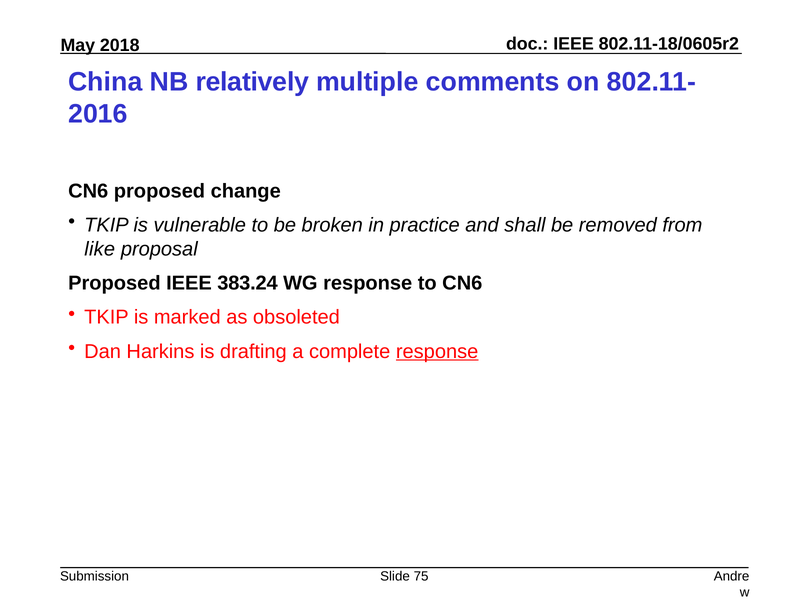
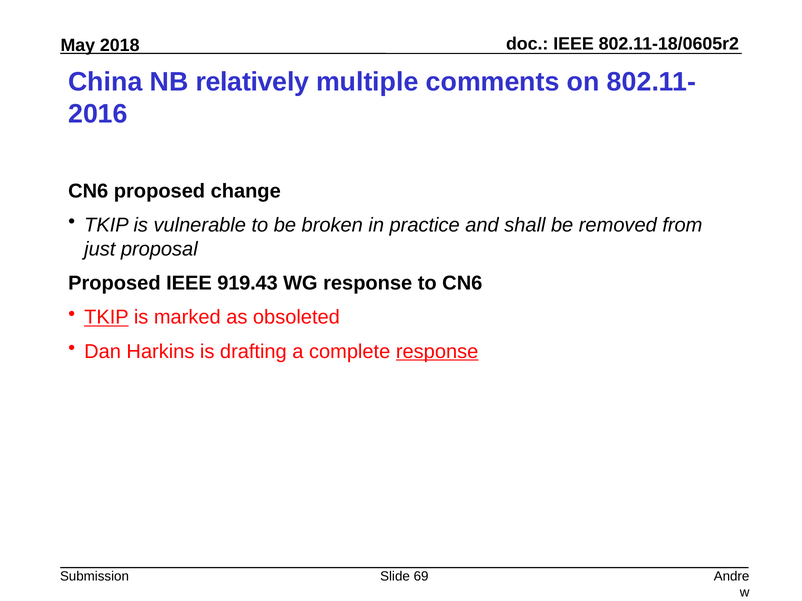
like: like -> just (100, 249)
383.24: 383.24 -> 919.43 (248, 283)
TKIP underline: none -> present (106, 318)
75: 75 -> 69 (421, 577)
